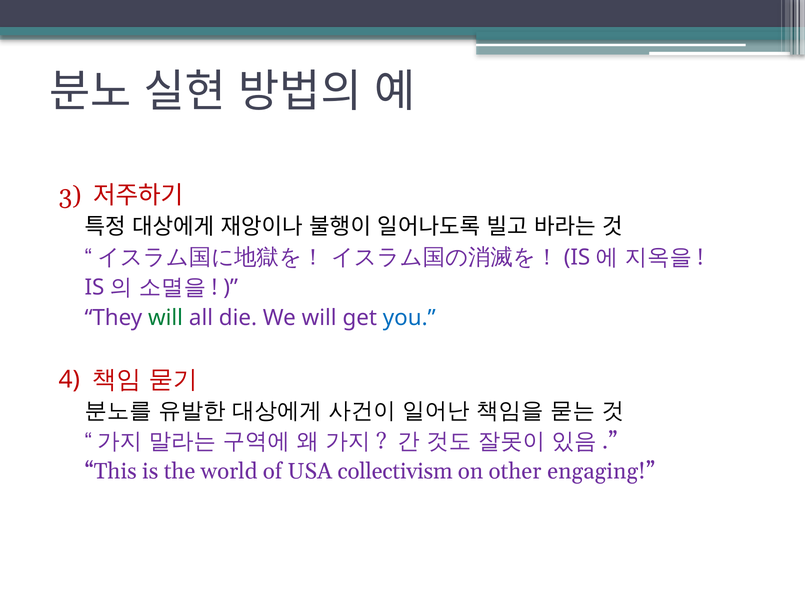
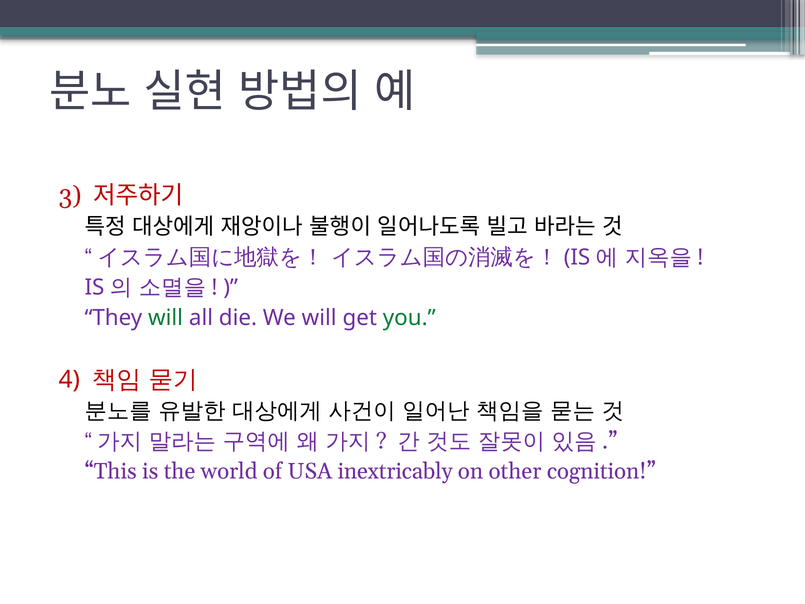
you colour: blue -> green (409, 318)
collectivism: collectivism -> inextricably (395, 471)
engaging: engaging -> cognition (601, 471)
